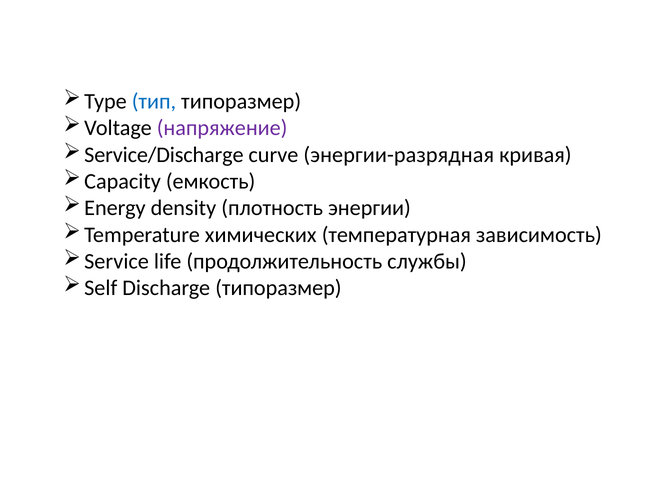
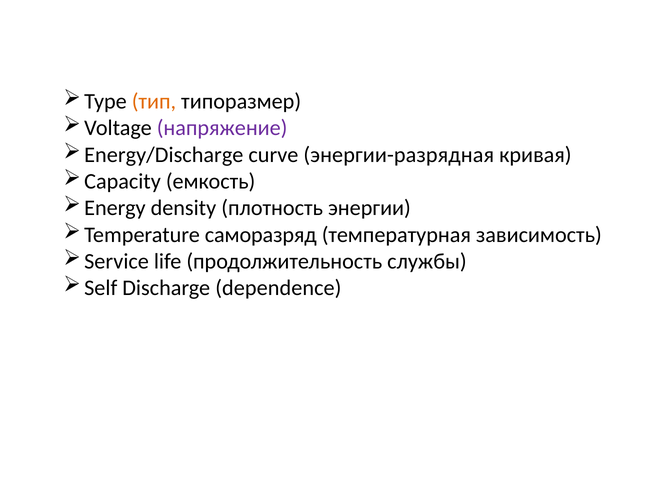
тип colour: blue -> orange (154, 101)
Service/Discharge: Service/Discharge -> Energy/Discharge (164, 155)
химических: химических -> саморазряд (261, 235)
Discharge типоразмер: типоразмер -> dependence (278, 288)
